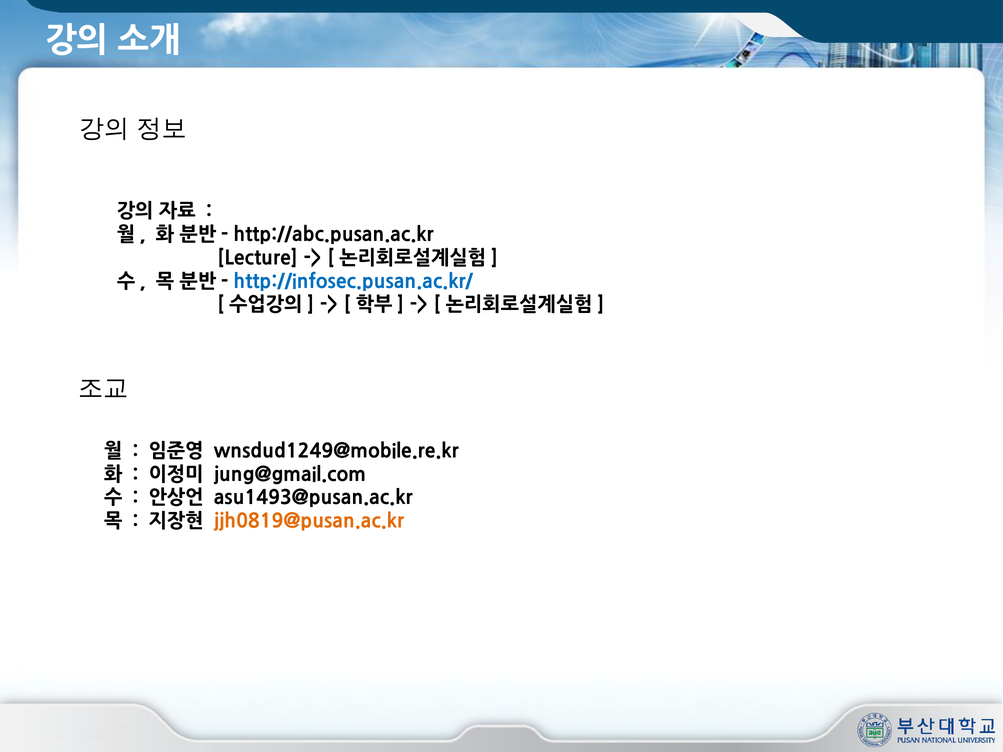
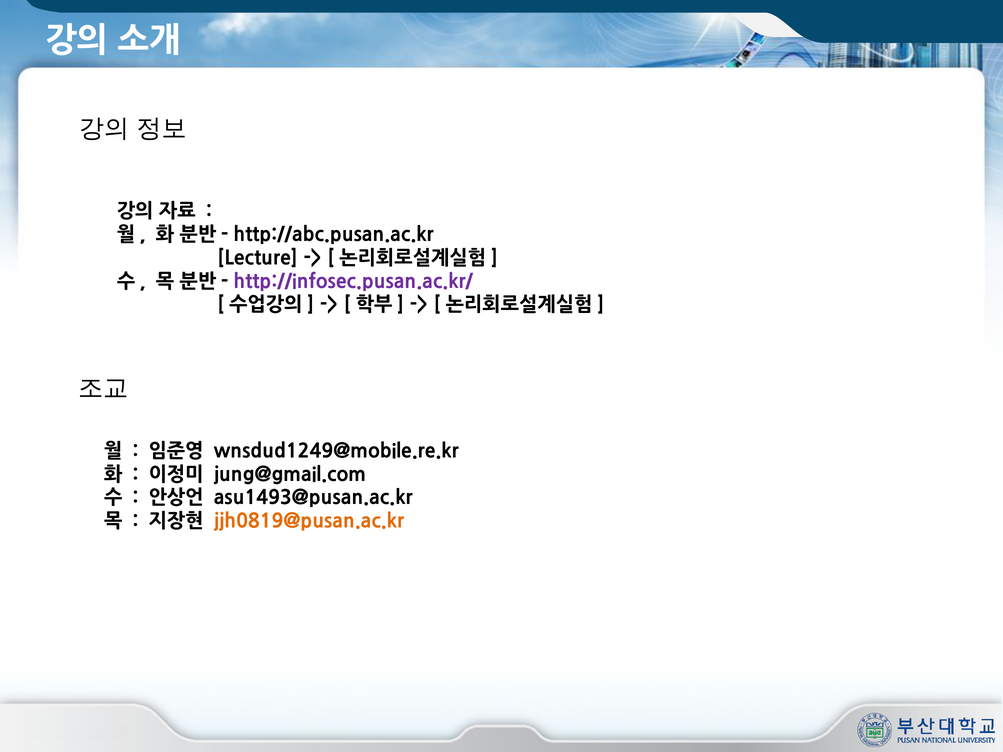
http://infosec.pusan.ac.kr/ colour: blue -> purple (353, 282)
